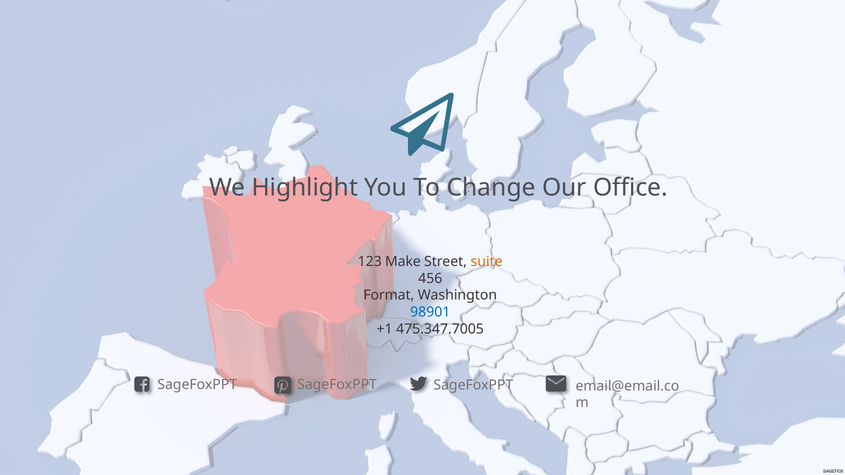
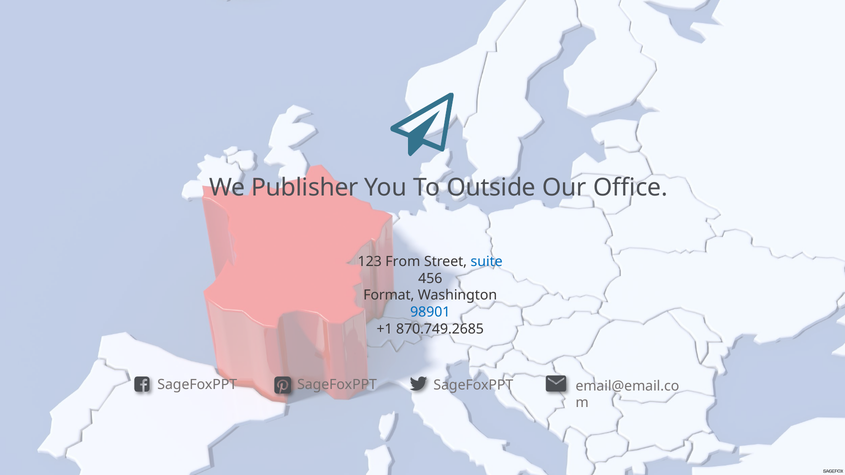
Highlight: Highlight -> Publisher (305, 188)
Change: Change -> Outside (491, 188)
Make: Make -> From (403, 262)
suite colour: orange -> blue (487, 262)
475.347.7005: 475.347.7005 -> 870.749.2685 (440, 329)
